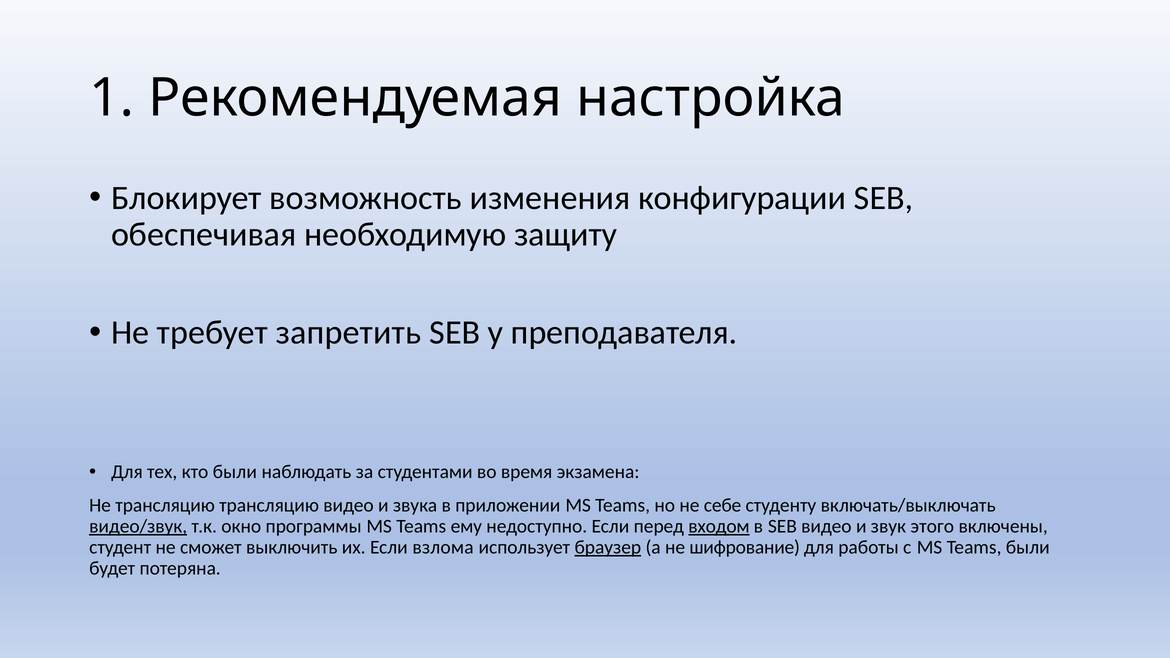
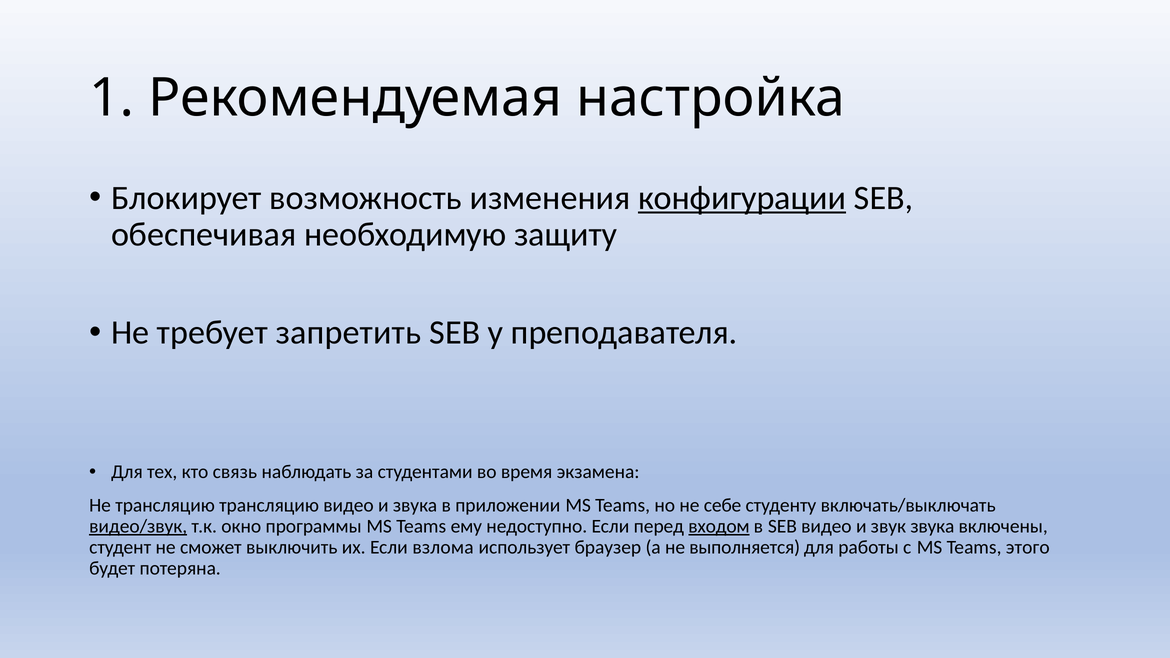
конфигурации underline: none -> present (742, 198)
кто были: были -> связь (235, 472)
звук этого: этого -> звука (932, 526)
браузер underline: present -> none (608, 547)
шифрование: шифрование -> выполняется (745, 547)
Teams были: были -> этого (1028, 547)
